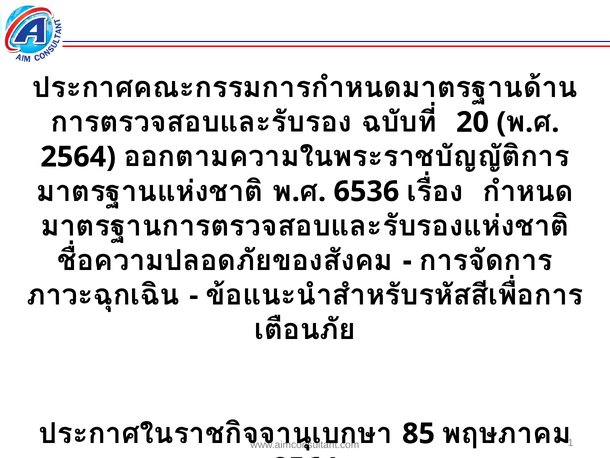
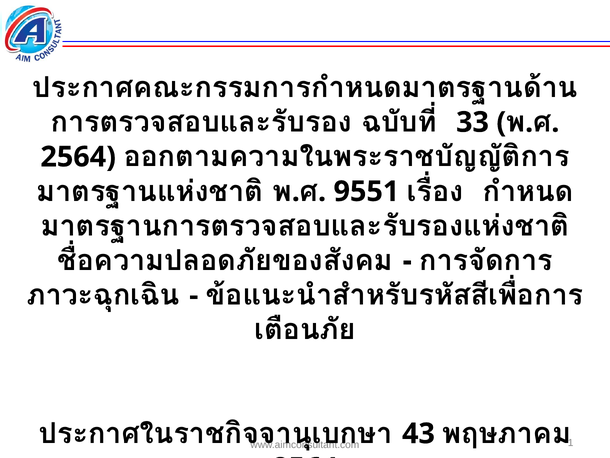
20: 20 -> 33 (473, 122)
6536: 6536 -> 9551 (366, 191)
85: 85 -> 43 (419, 433)
